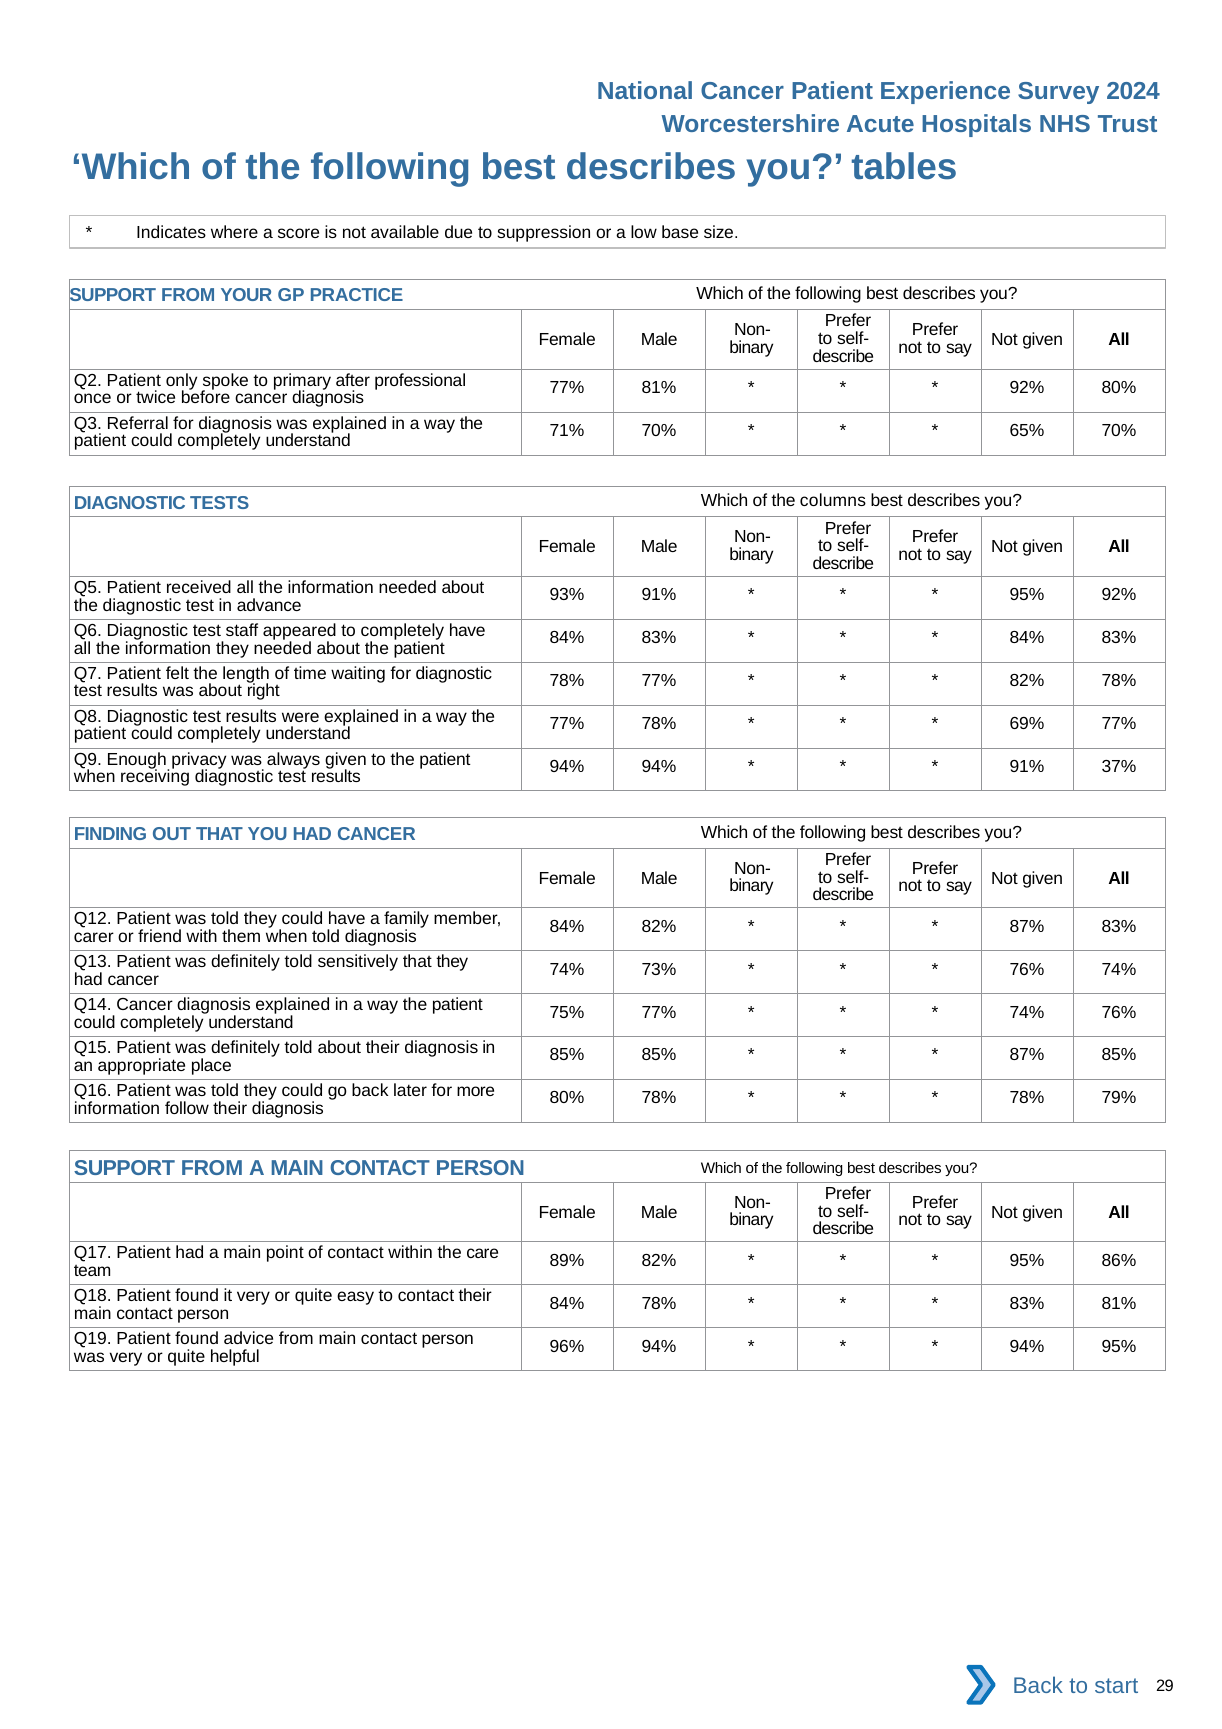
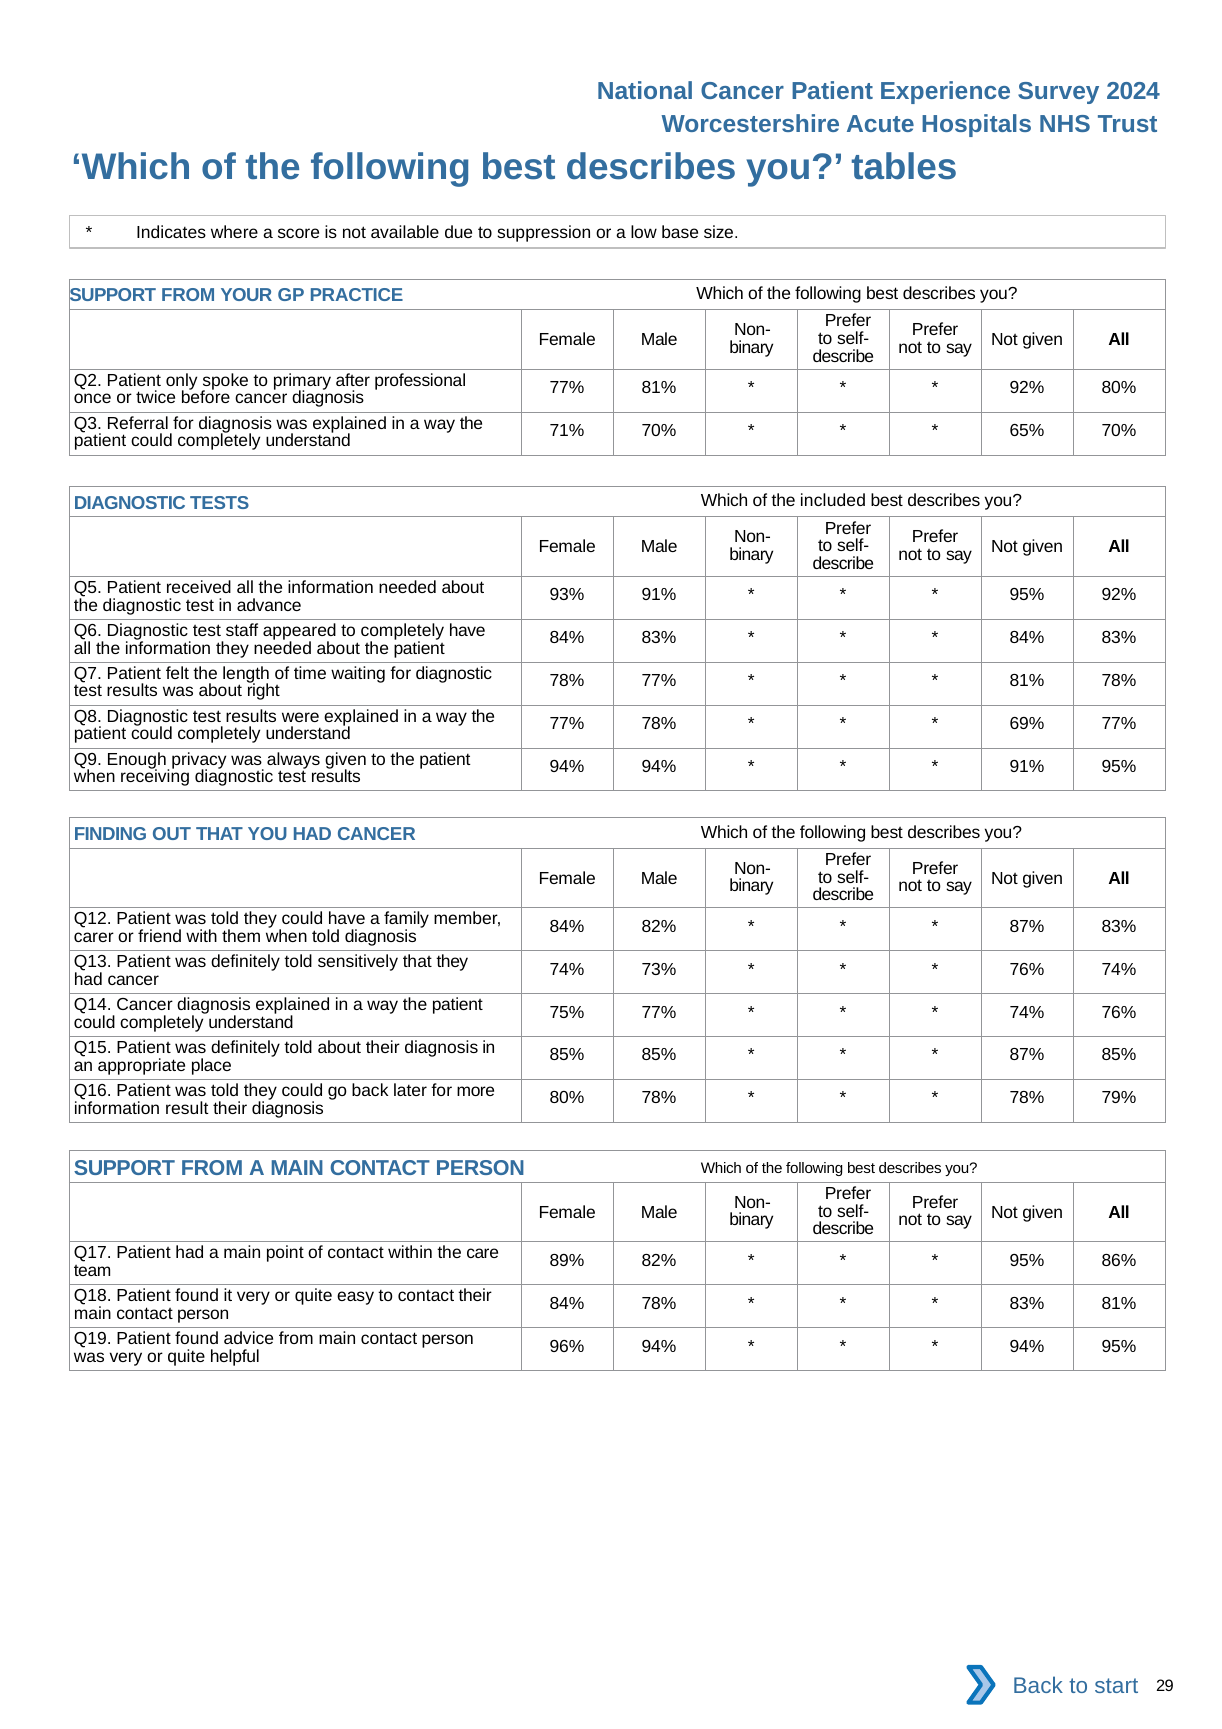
columns: columns -> included (833, 501)
82%: 82% -> 81% (1027, 681)
91% 37%: 37% -> 95% (1119, 767)
follow: follow -> result (187, 1109)
